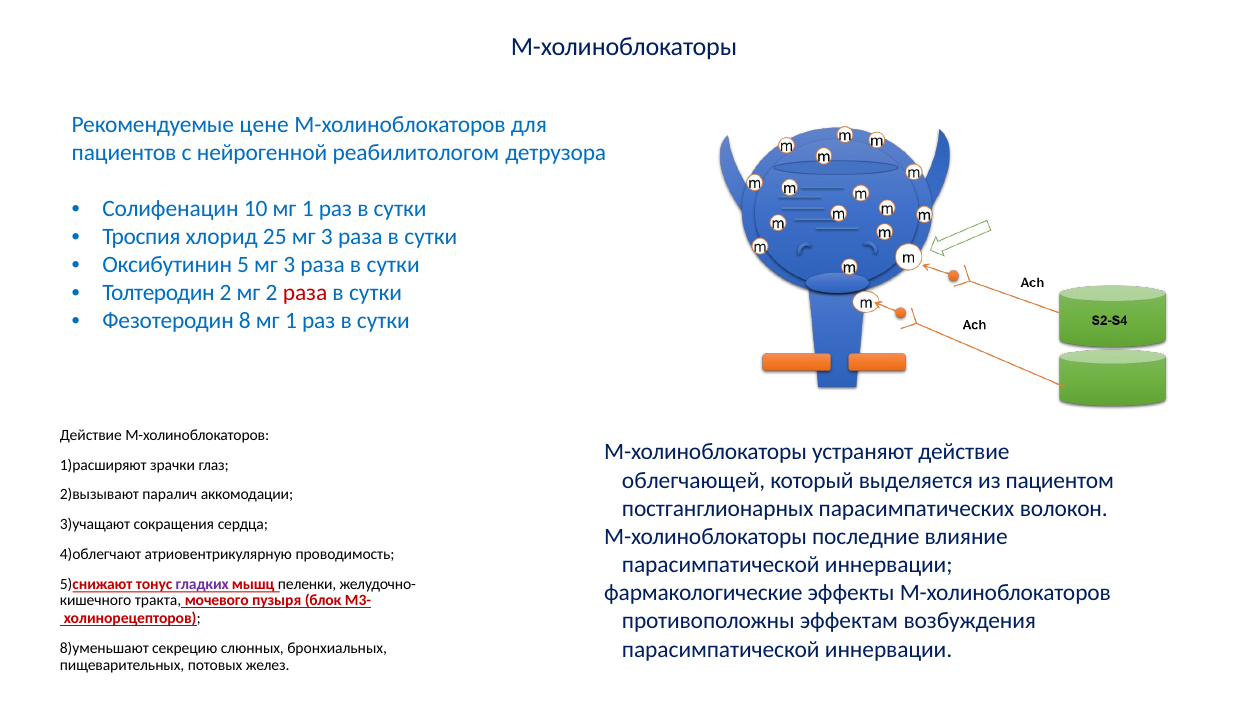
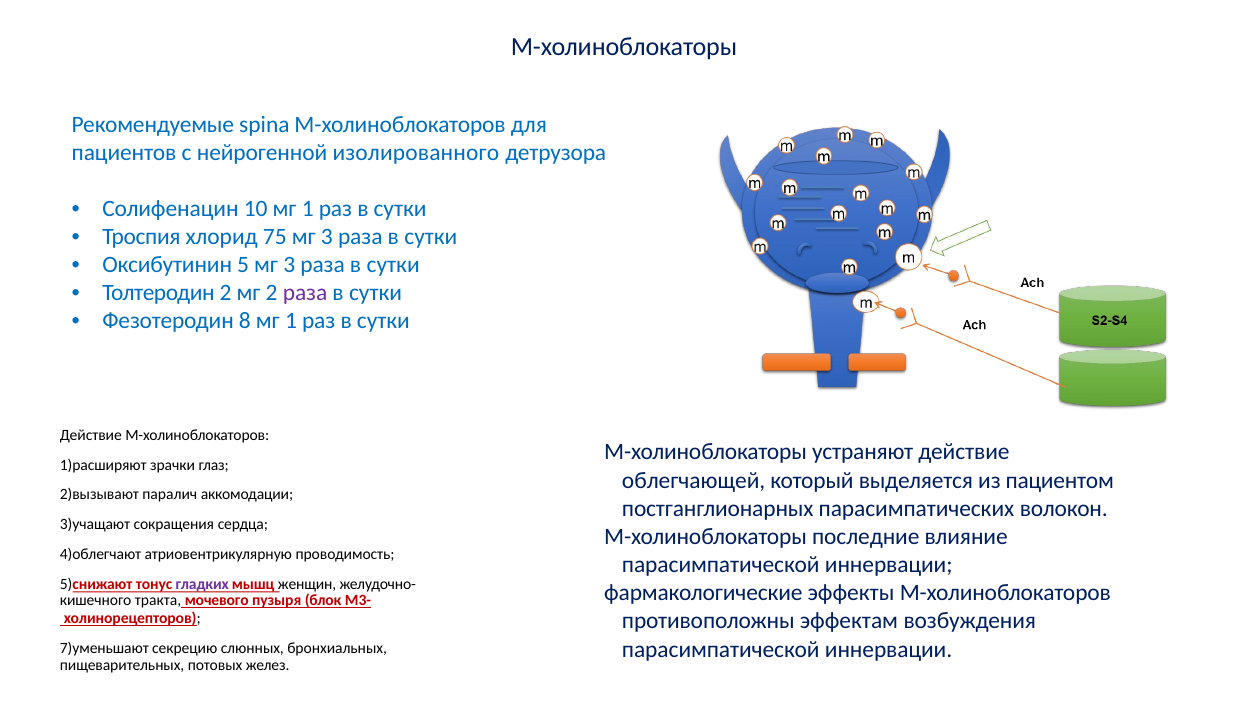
цене: цене -> spina (264, 125)
реабилитологом: реабилитологом -> изолированного (416, 153)
25: 25 -> 75 (275, 237)
раза colour: red -> purple (305, 293)
пеленки: пеленки -> женщин (307, 584)
8)уменьшают: 8)уменьшают -> 7)уменьшают (104, 648)
